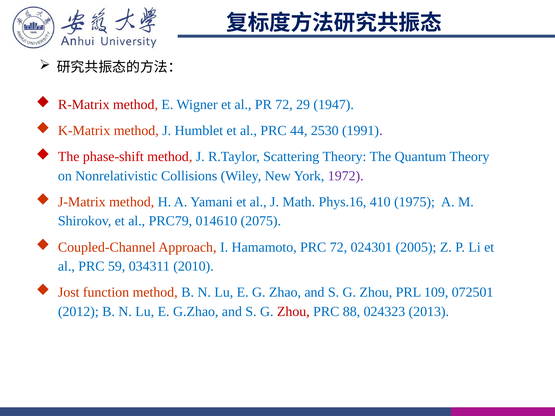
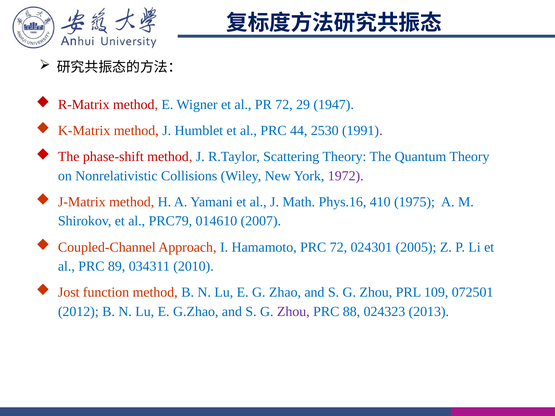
2075: 2075 -> 2007 (261, 221)
59: 59 -> 89 (117, 266)
Zhou colour: red -> purple (293, 312)
